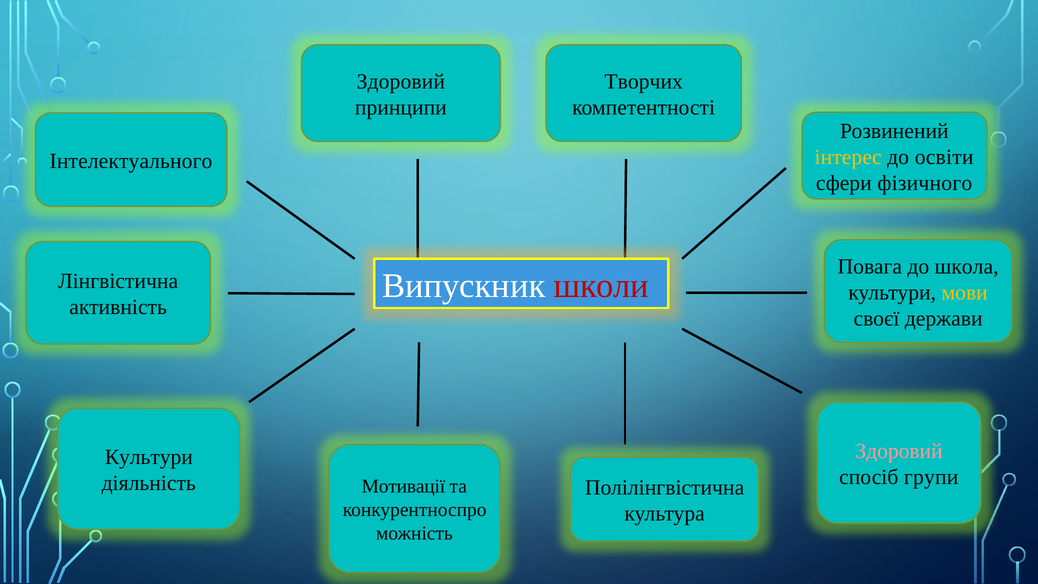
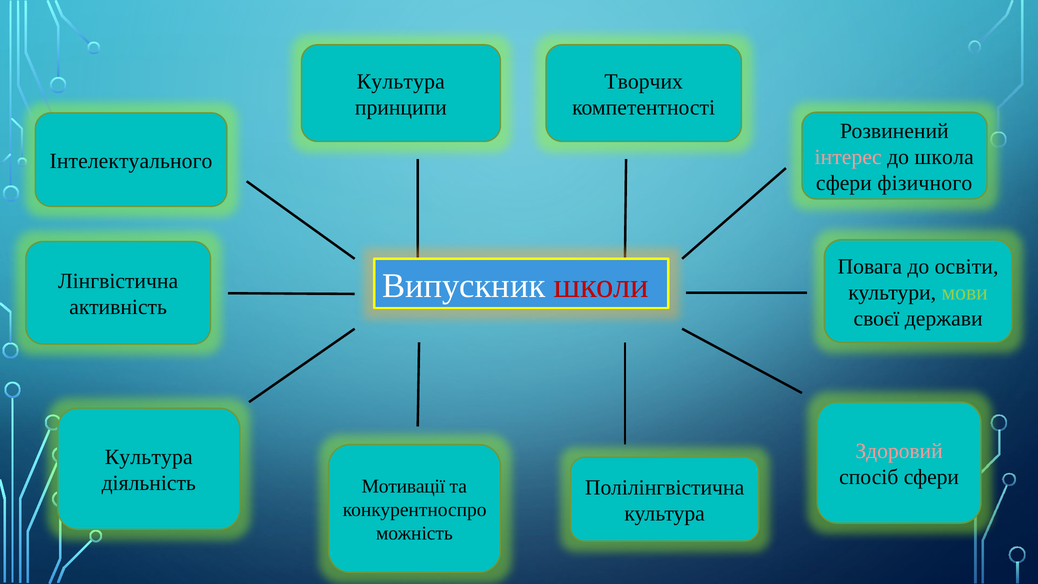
Здоровий: Здоровий -> Культура (401, 82)
інтерес colour: yellow -> pink (848, 157)
освіти: освіти -> школа (944, 157)
школа: школа -> освіти (967, 267)
мови colour: yellow -> light green (965, 292)
Культури: Культури -> Культура (149, 457)
спосіб групи: групи -> сфери (931, 477)
